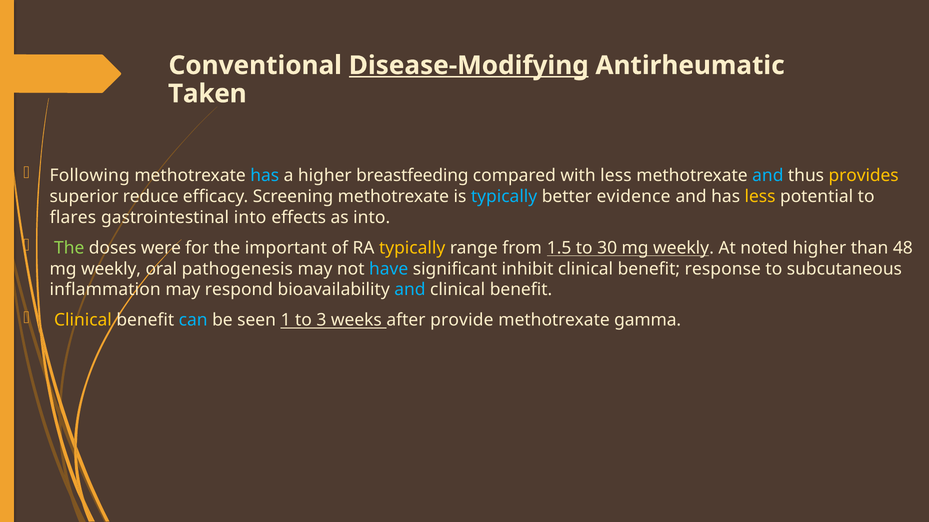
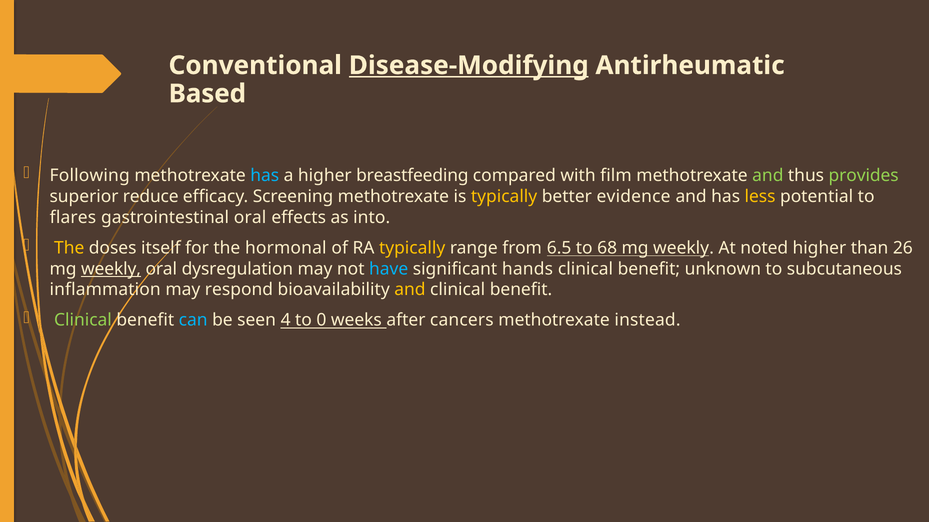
Taken: Taken -> Based (207, 94)
with less: less -> film (616, 176)
and colour: light blue -> light green (768, 176)
provides colour: yellow -> light green (864, 176)
typically colour: light blue -> yellow (504, 197)
gastrointestinal into: into -> oral (250, 218)
The colour: light green -> yellow (69, 248)
were: were -> itself (161, 248)
important: important -> hormonal (286, 248)
1.5: 1.5 -> 6.5 (559, 248)
30: 30 -> 68 (607, 248)
48: 48 -> 26 (903, 248)
weekly underline: none -> present (111, 269)
pathogenesis: pathogenesis -> dysregulation (237, 269)
inhibit: inhibit -> hands (527, 269)
response: response -> unknown (723, 269)
and colour: light blue -> yellow (410, 290)
Clinical colour: yellow -> light green (83, 321)
1: 1 -> 4 (286, 321)
3: 3 -> 0 (321, 321)
provide: provide -> cancers (462, 321)
gamma: gamma -> instead (648, 321)
